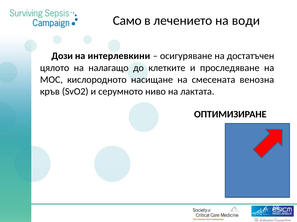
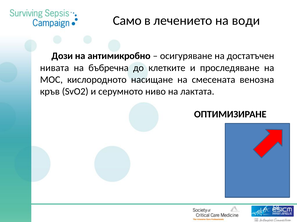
интерлевкини: интерлевкини -> антимикробно (119, 56)
цялото: цялото -> нивата (55, 68)
налагащо: налагащо -> бъбречна (108, 68)
